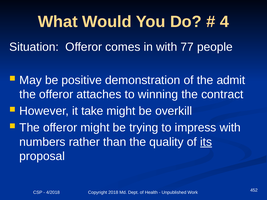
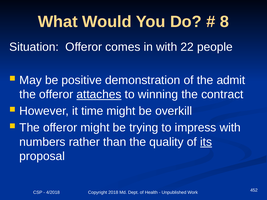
4: 4 -> 8 (224, 22)
77: 77 -> 22 (187, 47)
attaches underline: none -> present (99, 95)
take: take -> time (92, 111)
